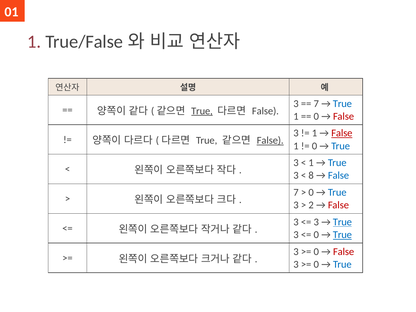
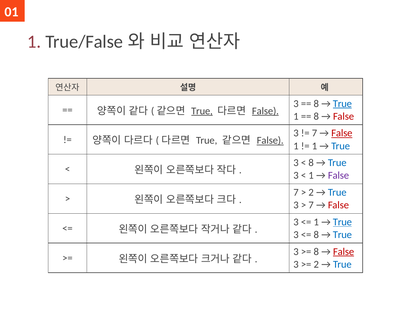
7: 7 -> 8 (316, 104)
True underline: none -> present (342, 104)
False underline: none -> present (265, 111)
0: 0 -> 8 (316, 116)
1: 1 -> 7 (314, 133)
0: 0 -> 1 (314, 146)
1: 1 -> 8 (311, 163)
8: 8 -> 1 (311, 175)
False colour: blue -> purple (338, 175)
0: 0 -> 2 (311, 192)
2: 2 -> 7 (311, 205)
3: 3 -> 1 (316, 222)
0: 0 -> 8 (316, 235)
True underline: present -> none (342, 235)
0: 0 -> 8 (316, 252)
False underline: none -> present (344, 252)
0: 0 -> 2 (316, 264)
